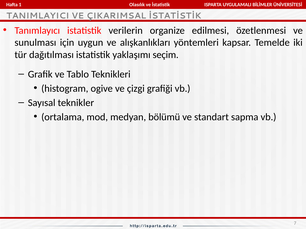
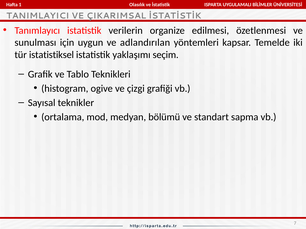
alışkanlıkları: alışkanlıkları -> adlandırılan (145, 43)
dağıtılması: dağıtılması -> istatistiksel (52, 55)
